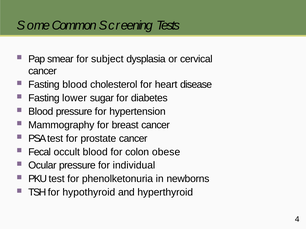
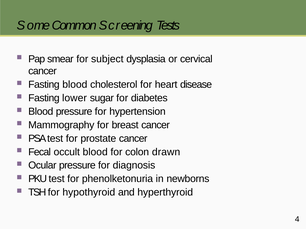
obese: obese -> drawn (166, 152)
individual: individual -> diagnosis (134, 166)
